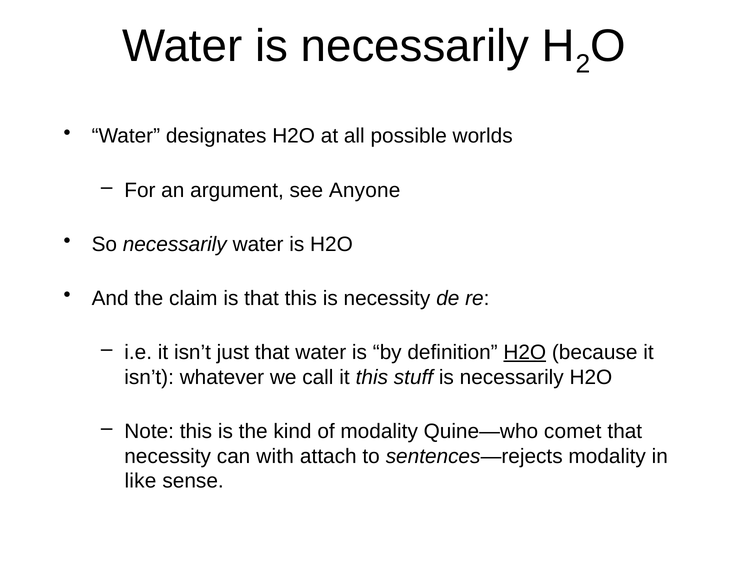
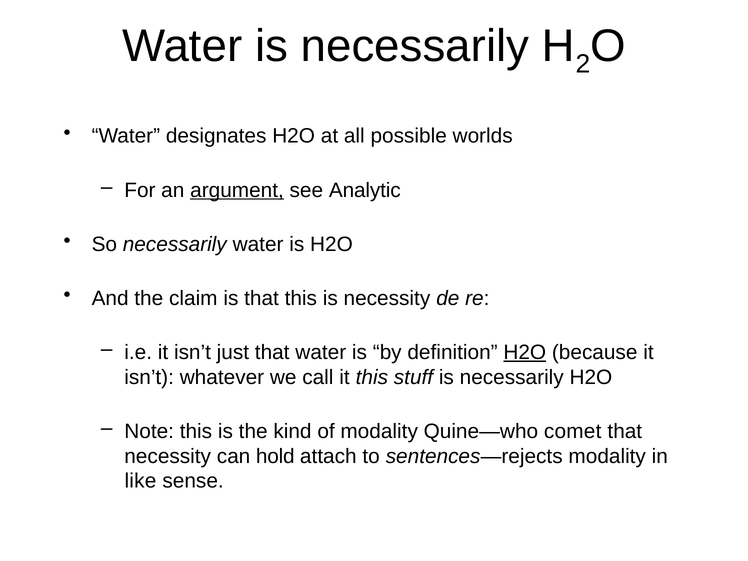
argument underline: none -> present (237, 190)
Anyone: Anyone -> Analytic (365, 190)
with: with -> hold (275, 456)
